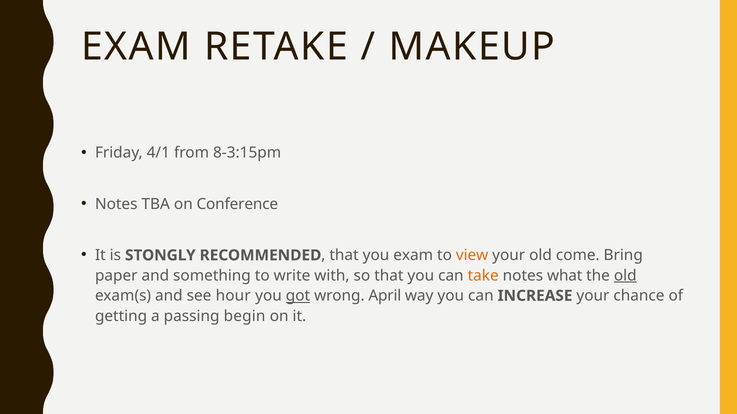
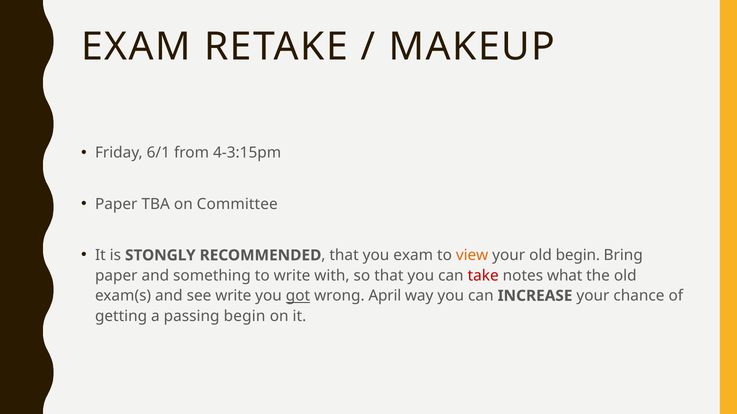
4/1: 4/1 -> 6/1 (158, 153)
8-3:15pm: 8-3:15pm -> 4-3:15pm (247, 153)
Notes: Notes -> Paper (116, 204)
Conference: Conference -> Committee (237, 204)
old come: come -> begin (578, 256)
take colour: orange -> red (483, 276)
old underline: present -> none (625, 276)
see hour: hour -> write (233, 296)
